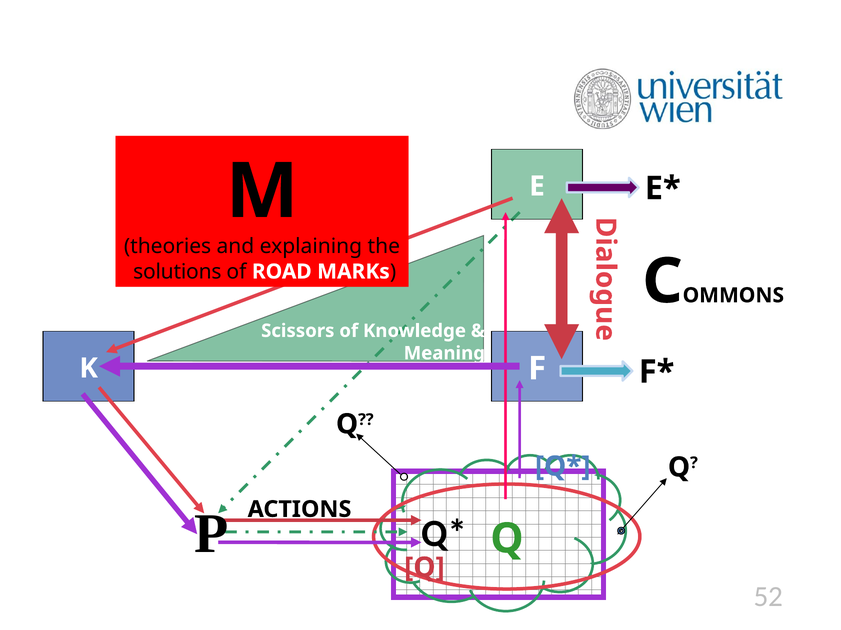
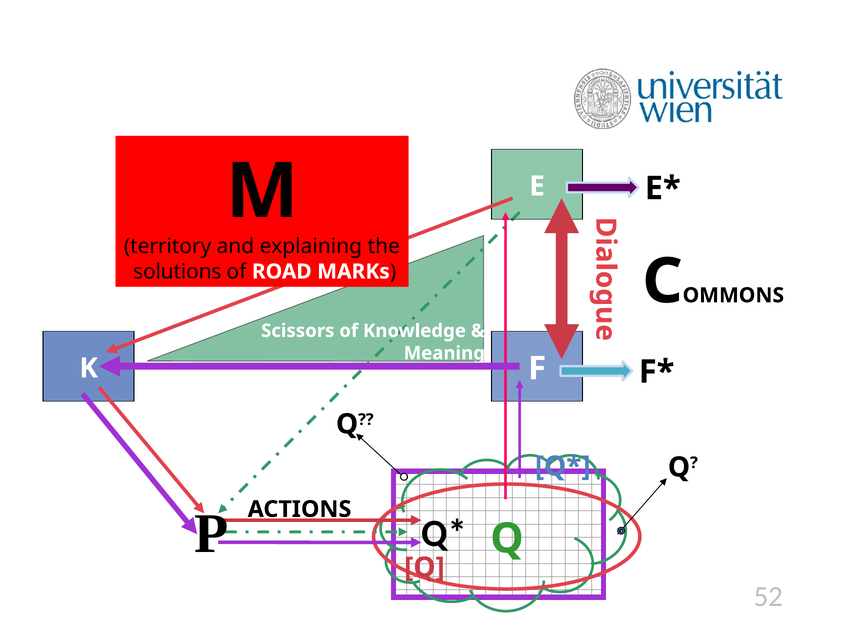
theories: theories -> territory (168, 247)
